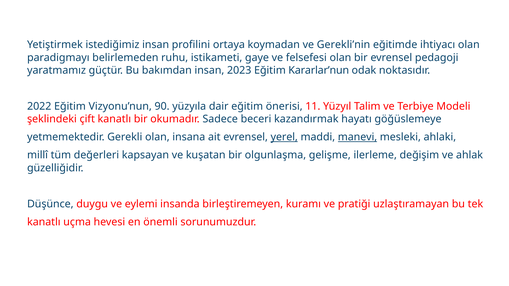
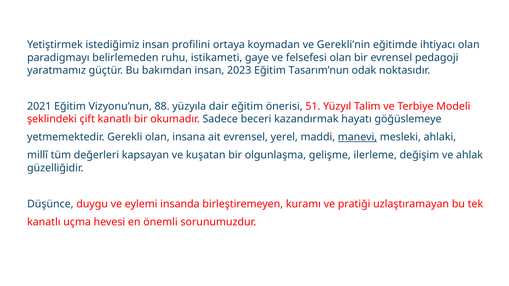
Kararlar’nun: Kararlar’nun -> Tasarım’nun (319, 70)
2022: 2022 -> 2021 (39, 106)
90: 90 -> 88 (162, 106)
11: 11 -> 51 (313, 106)
yerel underline: present -> none (284, 137)
